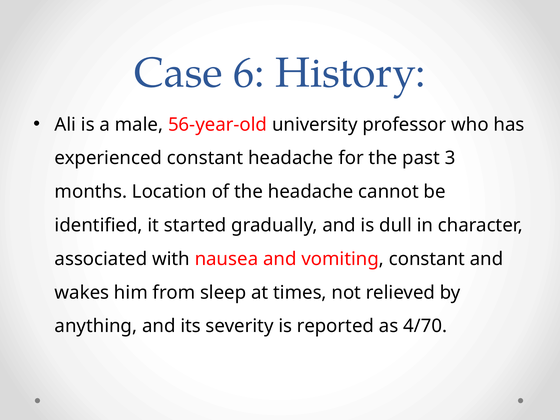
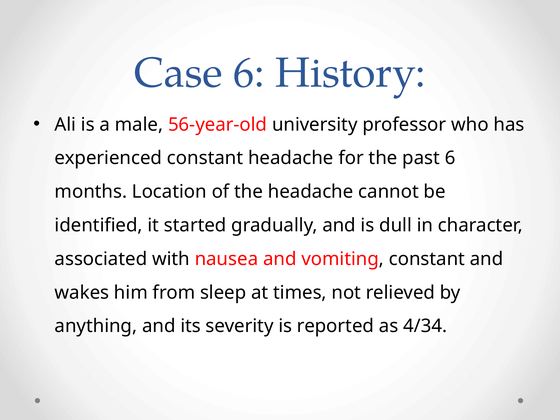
past 3: 3 -> 6 (450, 158)
4/70: 4/70 -> 4/34 (425, 326)
